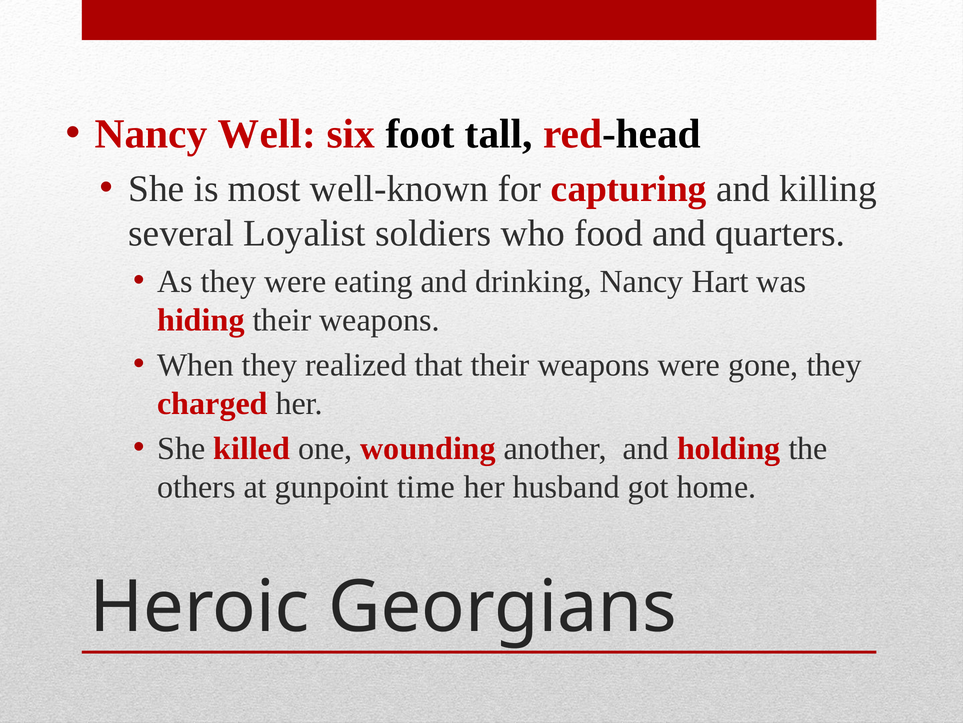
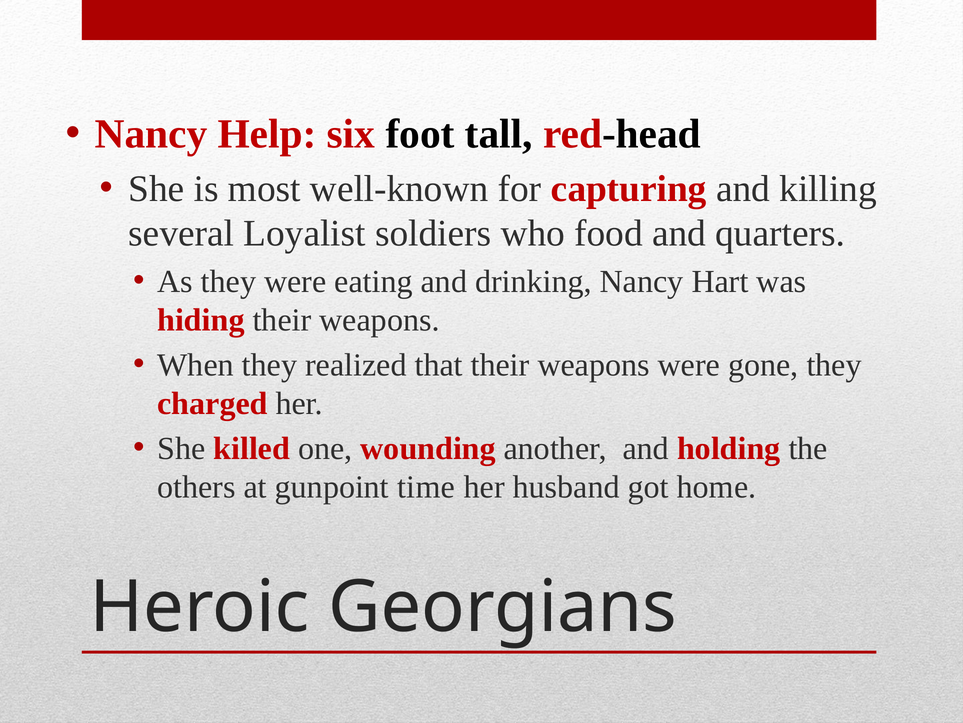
Well: Well -> Help (267, 134)
